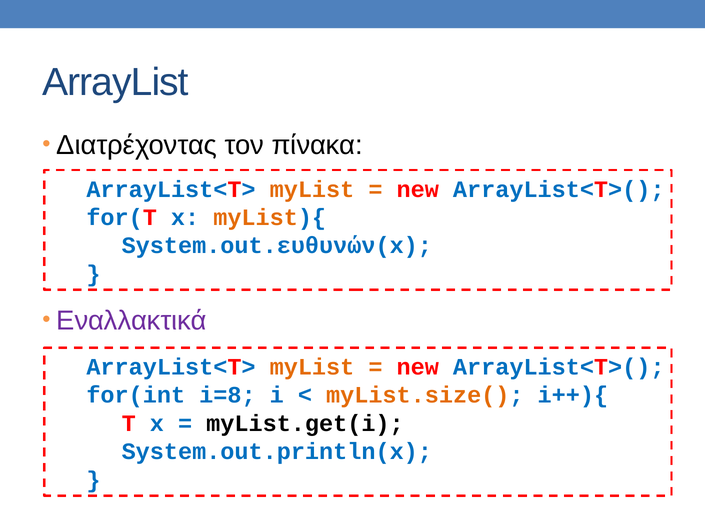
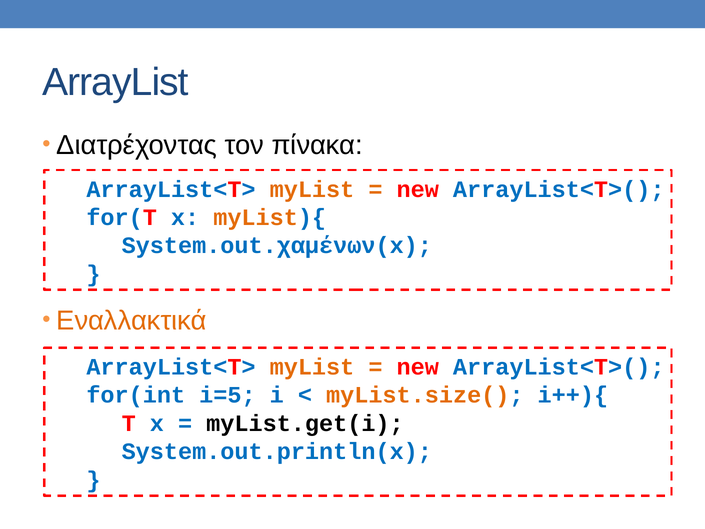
System.out.ευθυνών(x: System.out.ευθυνών(x -> System.out.χαμένων(x (277, 246)
Εναλλακτικά colour: purple -> orange (132, 321)
i=8: i=8 -> i=5 (227, 395)
